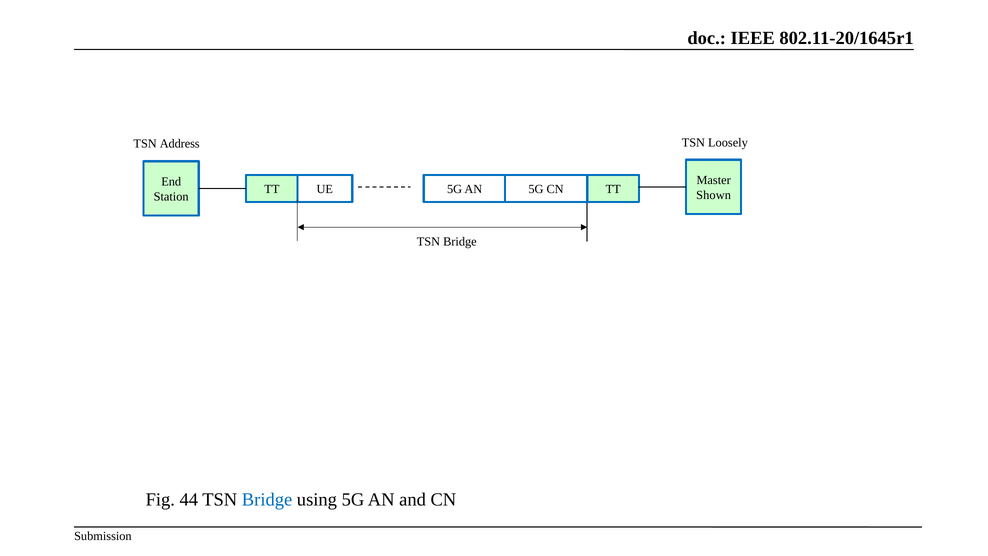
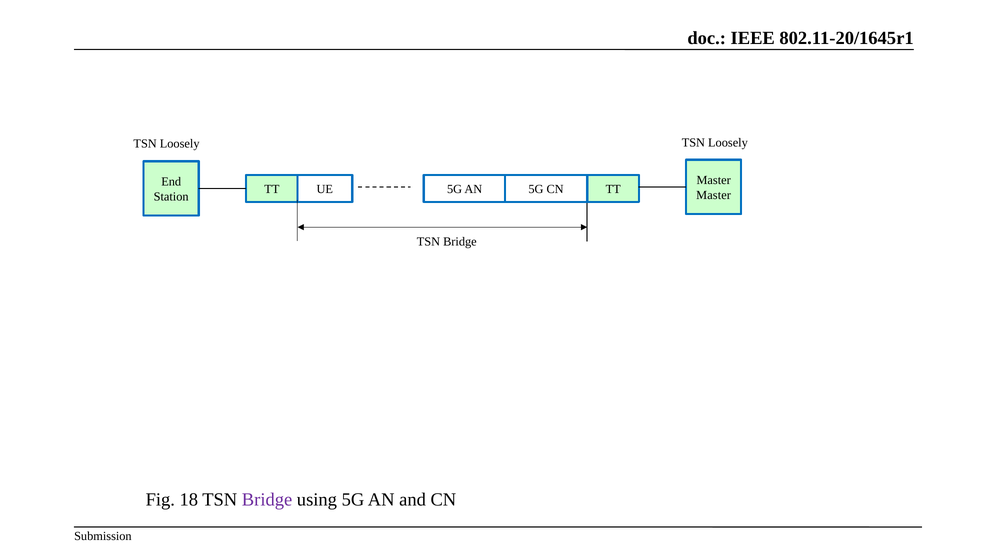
Address: Address -> Loosely (180, 144)
Shown: Shown -> Master (714, 195)
44: 44 -> 18 (189, 499)
Bridge colour: blue -> purple (267, 499)
